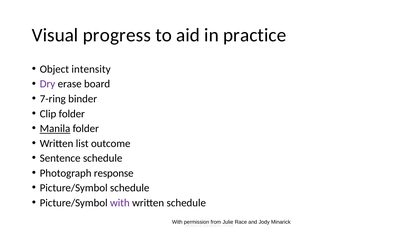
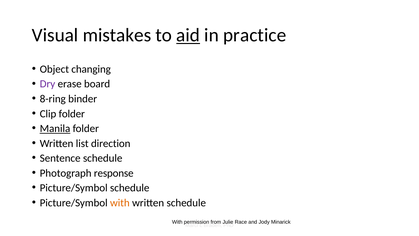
progress: progress -> mistakes (117, 35)
aid underline: none -> present (188, 35)
intensity: intensity -> changing (91, 69)
7-ring: 7-ring -> 8-ring (53, 99)
outcome: outcome -> direction (111, 143)
with colour: purple -> orange (120, 203)
